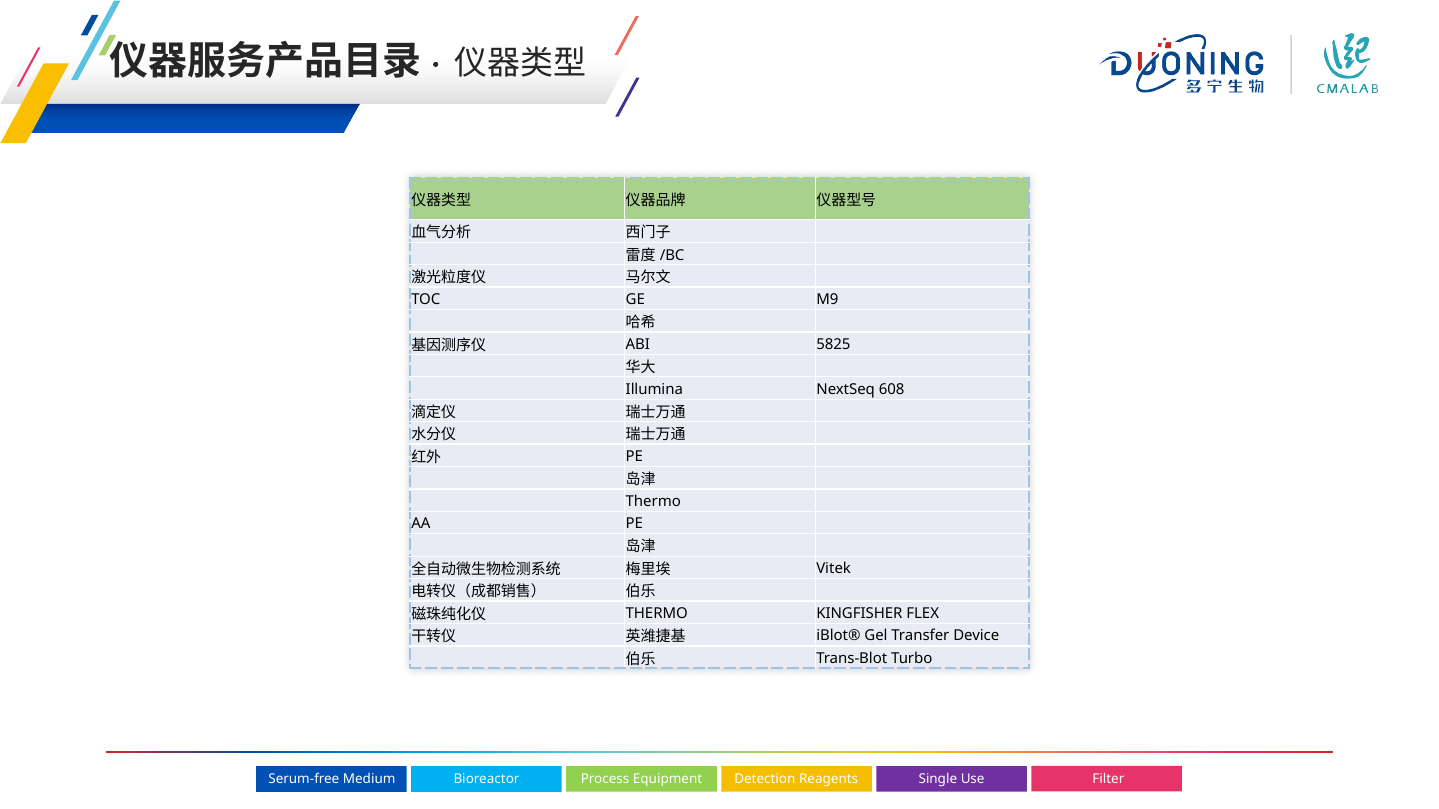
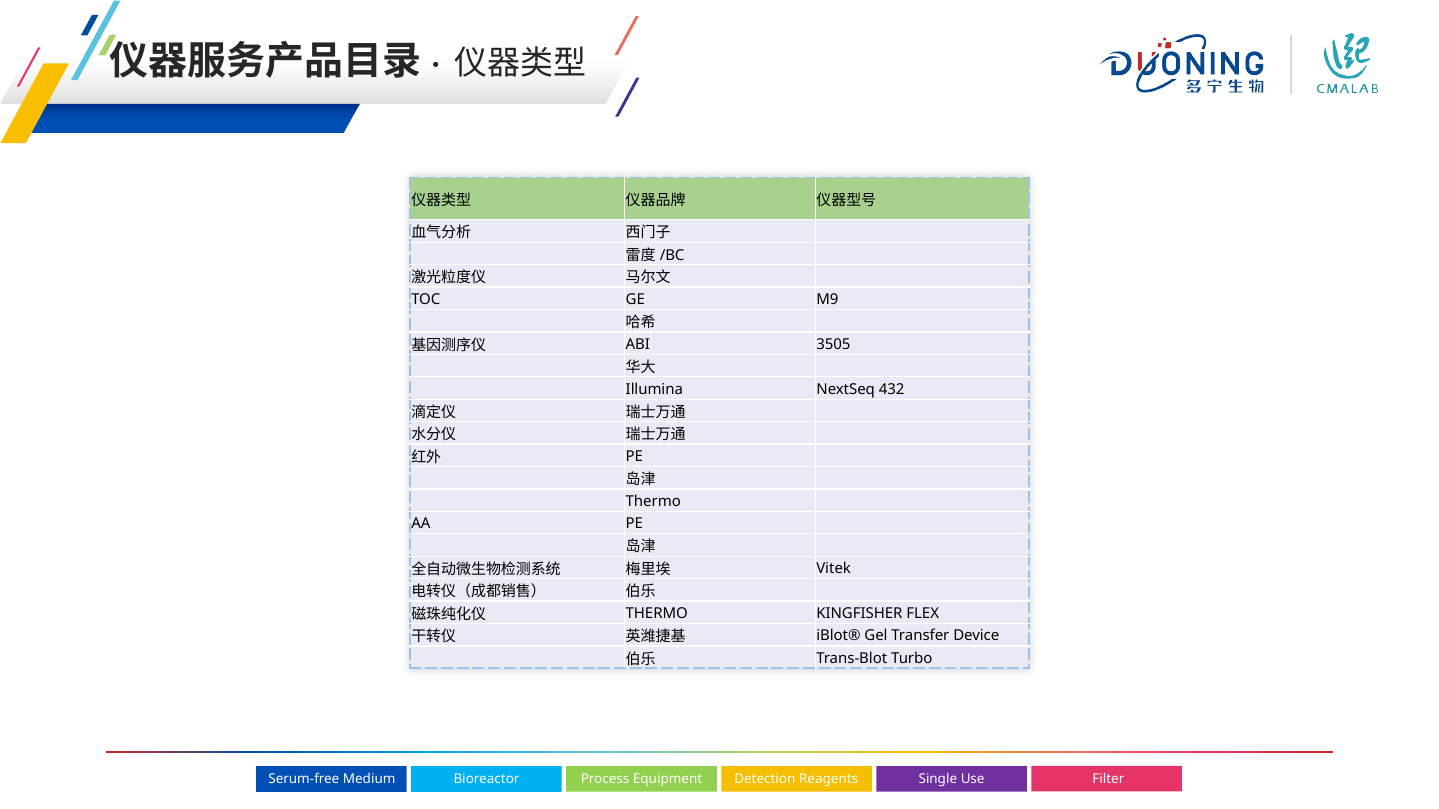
5825: 5825 -> 3505 (833, 345)
608: 608 -> 432 (892, 390)
